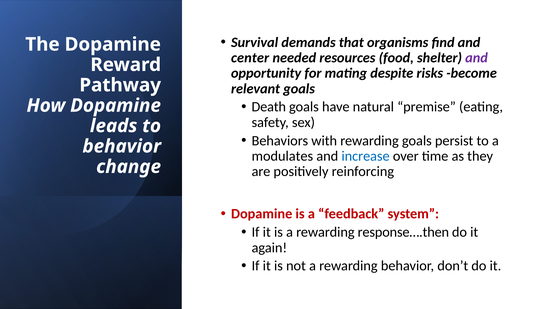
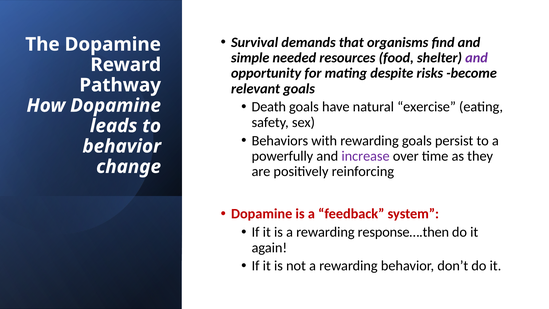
center: center -> simple (250, 58)
premise: premise -> exercise (427, 107)
modulates: modulates -> powerfully (282, 156)
increase colour: blue -> purple (366, 156)
